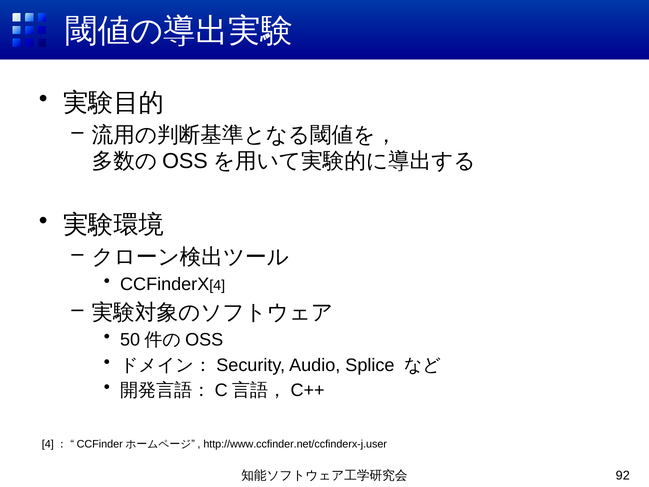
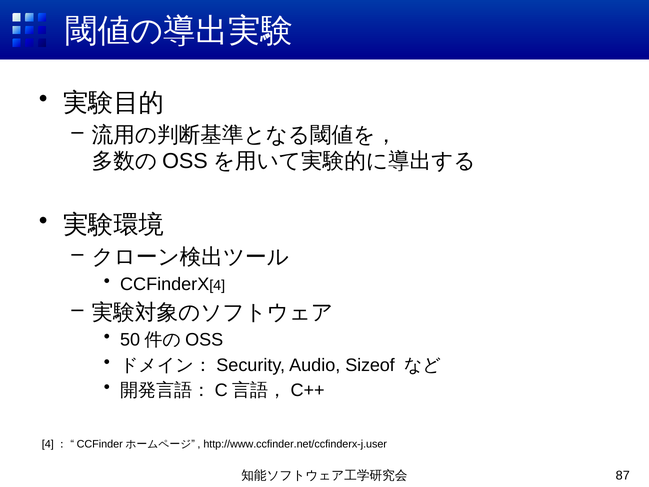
Splice: Splice -> Sizeof (370, 365)
92: 92 -> 87 (623, 475)
